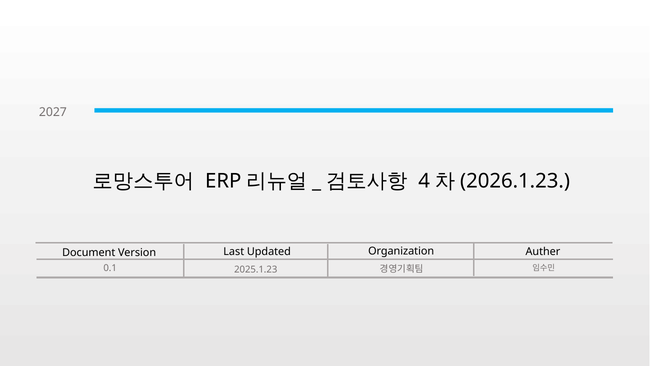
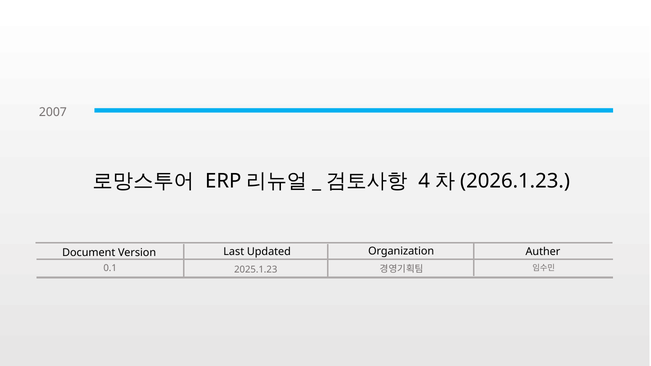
2027: 2027 -> 2007 (53, 112)
